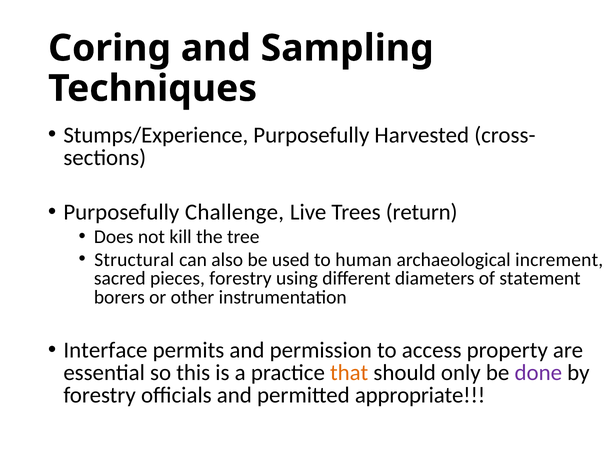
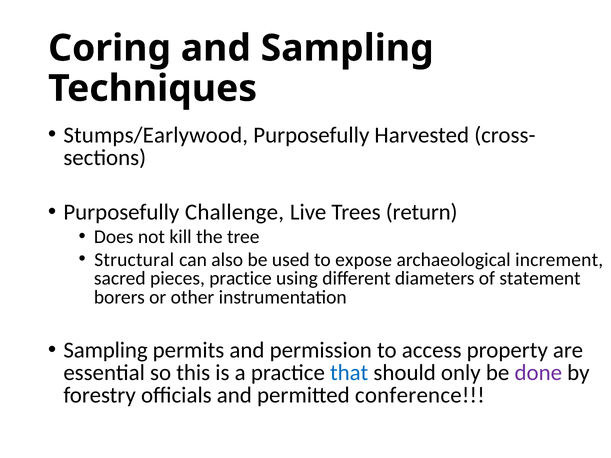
Stumps/Experience: Stumps/Experience -> Stumps/Earlywood (156, 135)
human: human -> expose (364, 260)
pieces forestry: forestry -> practice (241, 279)
Interface: Interface -> Sampling (106, 351)
that colour: orange -> blue (349, 373)
appropriate: appropriate -> conference (420, 395)
